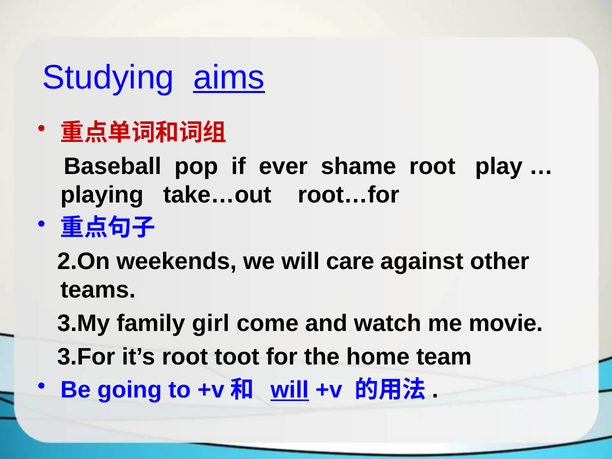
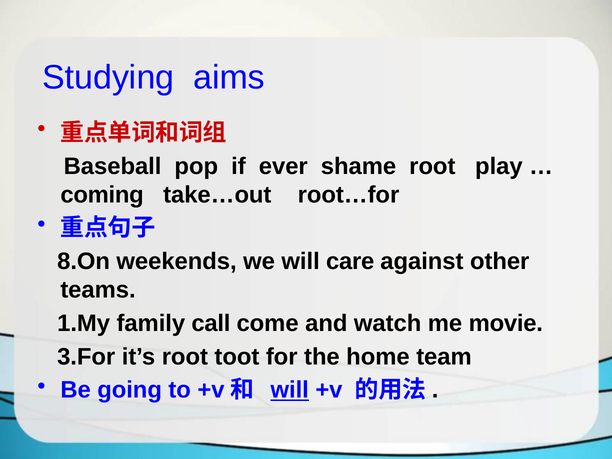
aims underline: present -> none (229, 77)
playing: playing -> coming (102, 195)
2.On: 2.On -> 8.On (84, 261)
3.My: 3.My -> 1.My (84, 323)
girl: girl -> call (211, 323)
